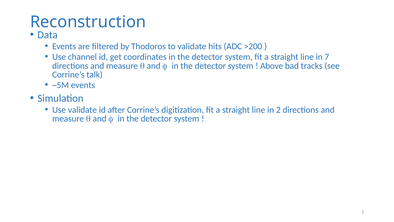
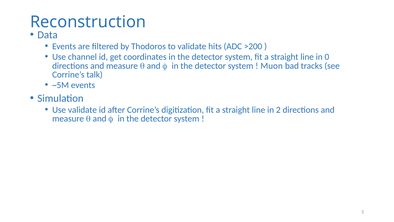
7: 7 -> 0 (327, 57)
Above: Above -> Muon (272, 66)
